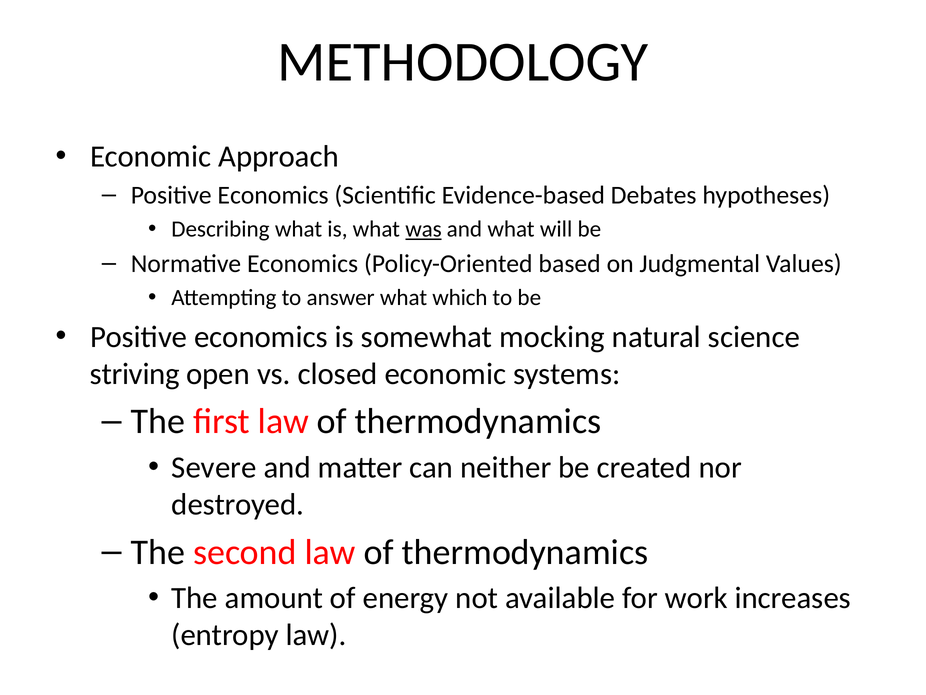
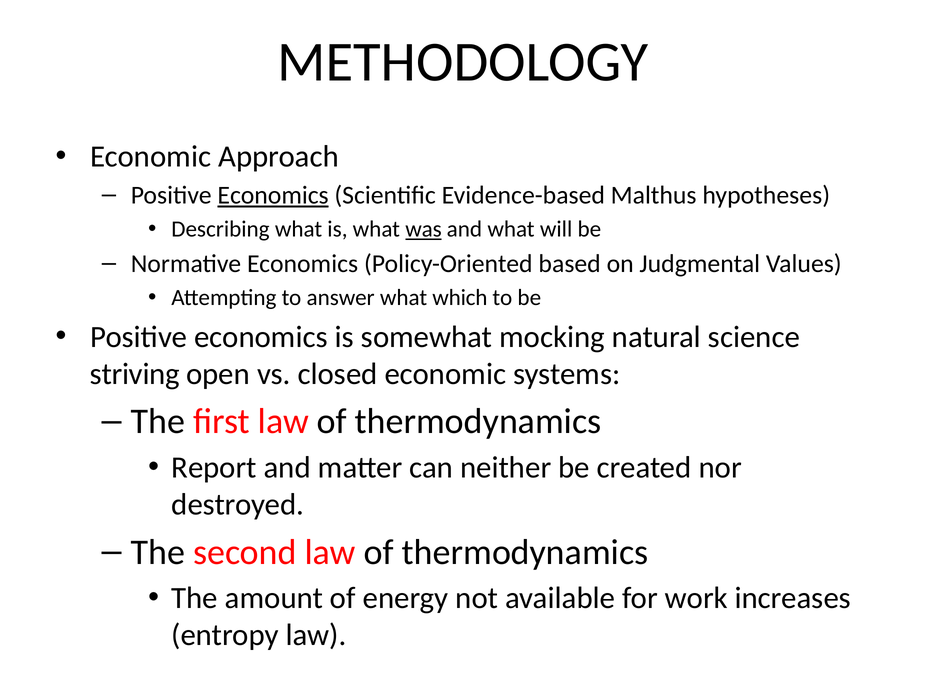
Economics underline: none -> present (273, 195)
Debates: Debates -> Malthus (654, 195)
Severe: Severe -> Report (214, 467)
